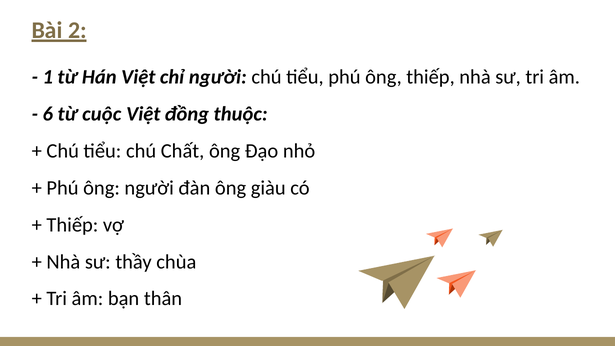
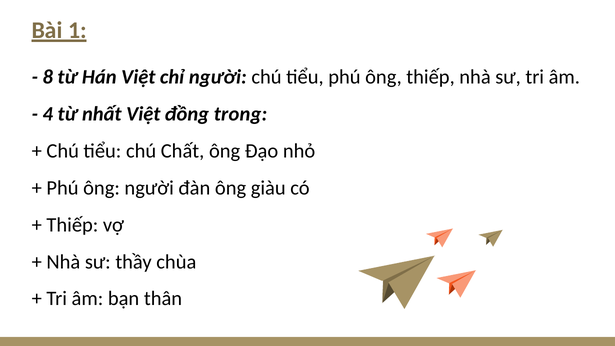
2: 2 -> 1 (77, 31)
1: 1 -> 8 (48, 77)
6: 6 -> 4 (48, 114)
cuộc: cuộc -> nhất (102, 114)
thuộc: thuộc -> trong (240, 114)
